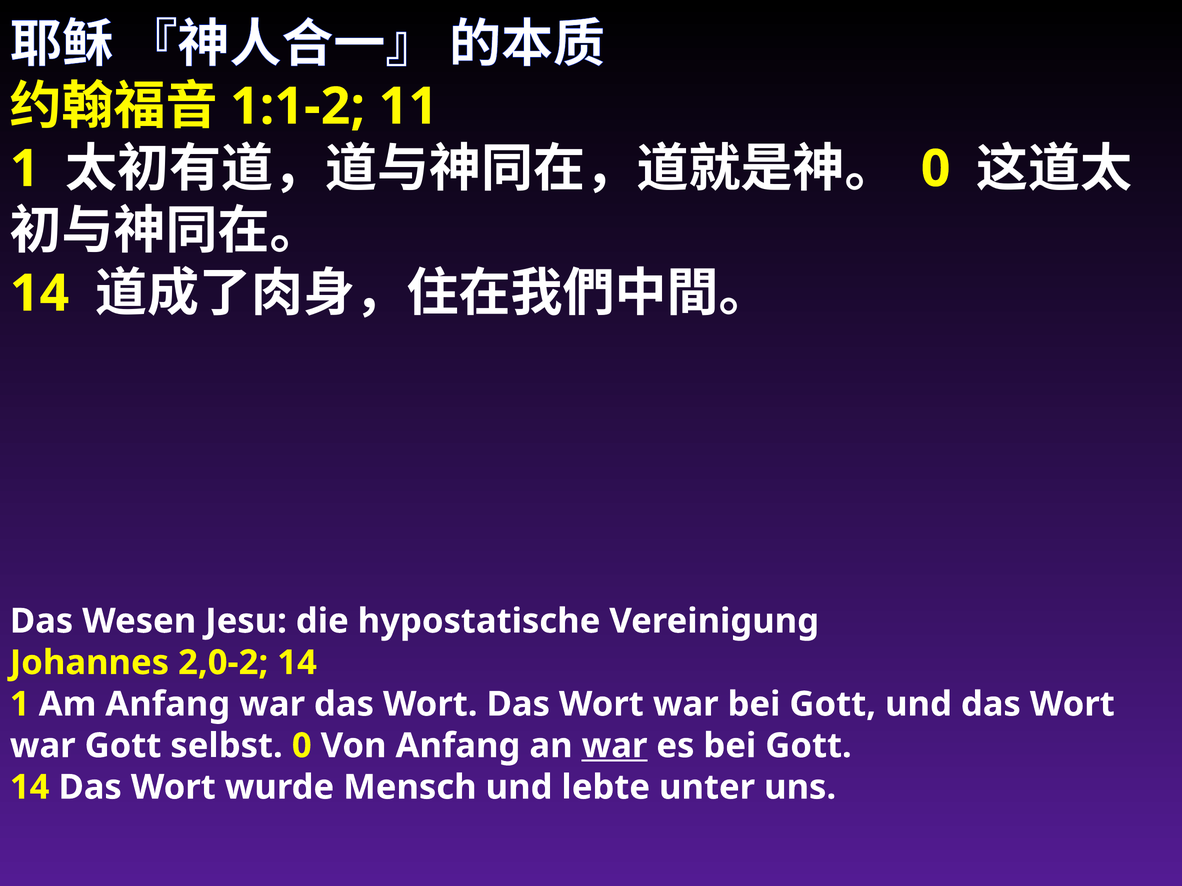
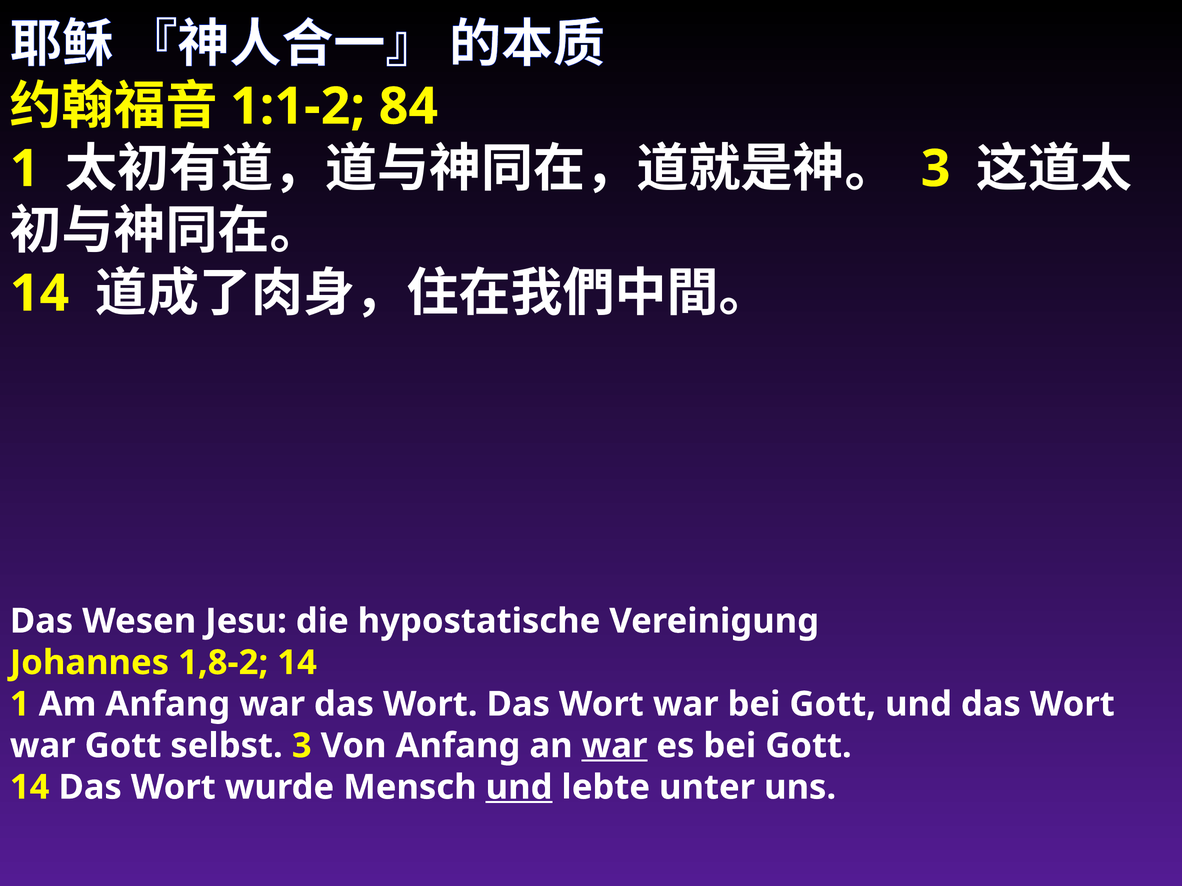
11: 11 -> 84 (408, 107)
0: 0 -> 3 (936, 169)
2,0-2: 2,0-2 -> 1,8-2 (223, 663)
selbst 0: 0 -> 3 (302, 746)
und underline: none -> present (519, 788)
